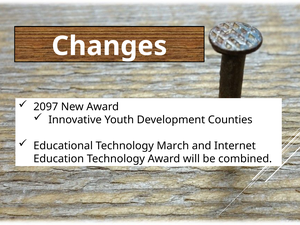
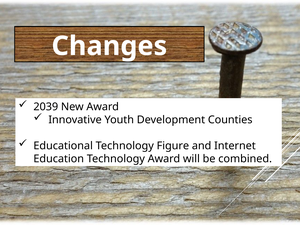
2097: 2097 -> 2039 (46, 107)
March: March -> Figure (173, 146)
